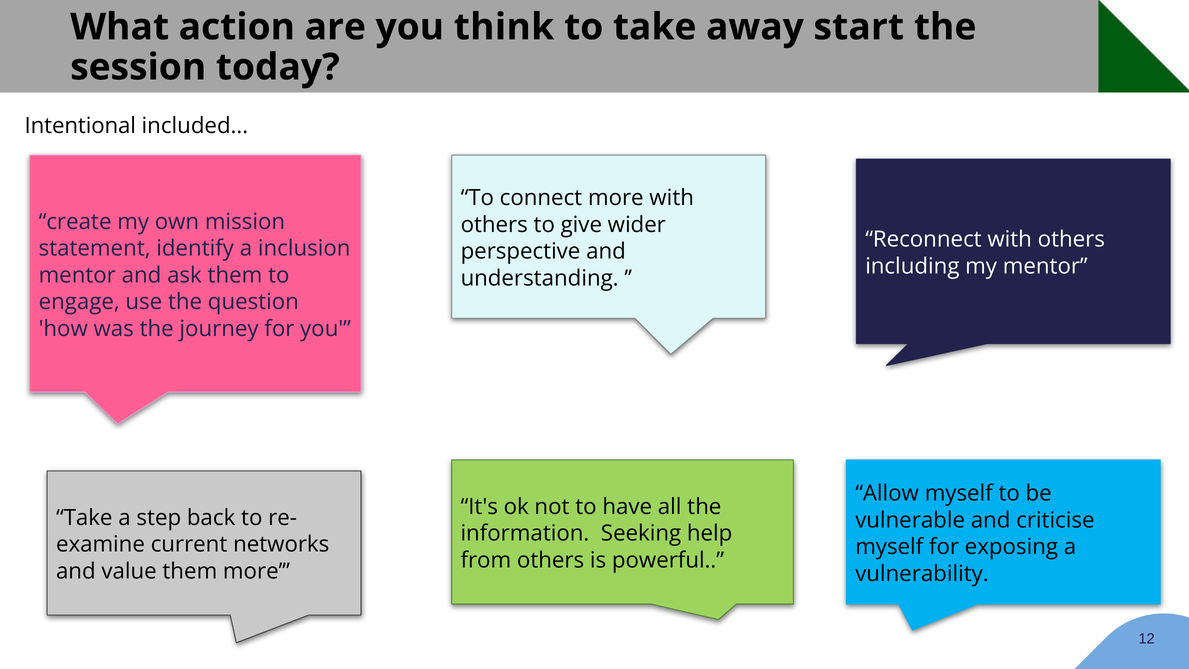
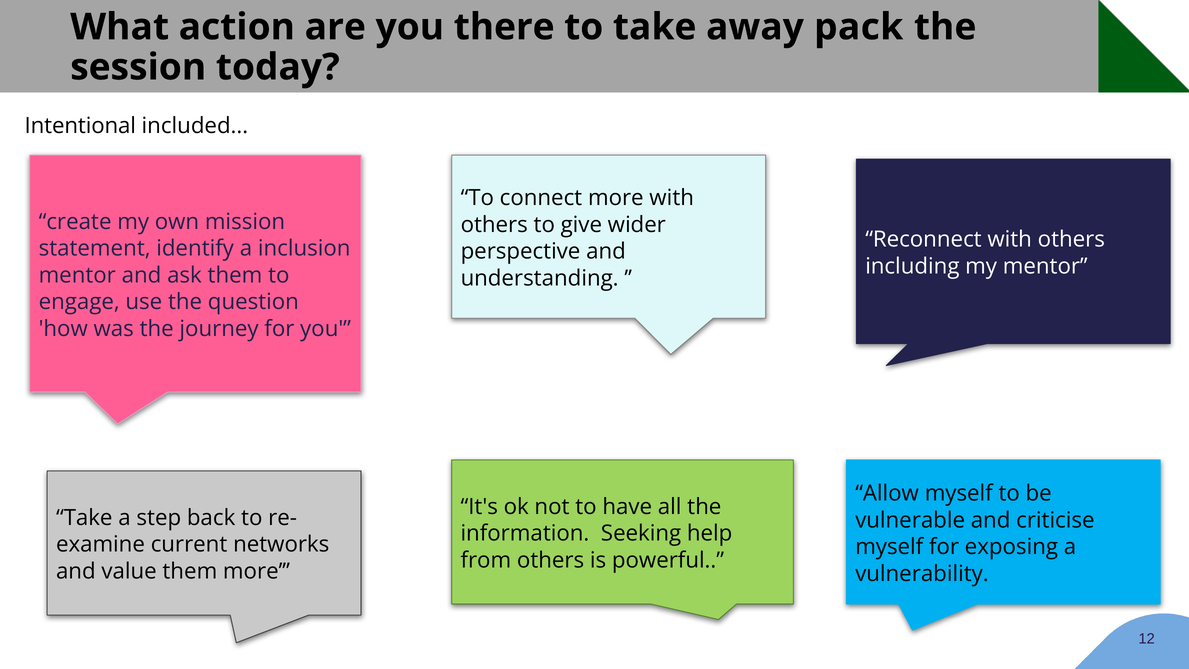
think: think -> there (504, 27)
start: start -> pack (859, 27)
